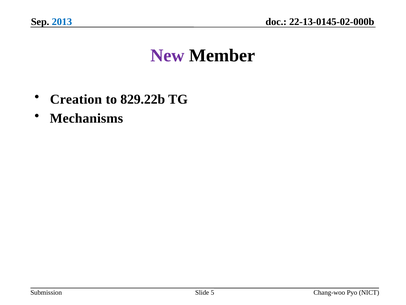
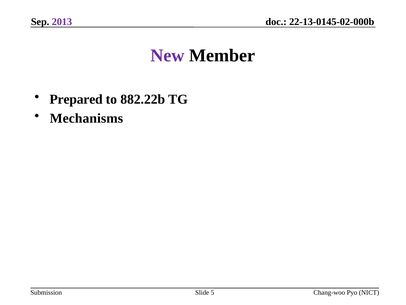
2013 colour: blue -> purple (62, 22)
Creation: Creation -> Prepared (76, 99)
829.22b: 829.22b -> 882.22b (143, 99)
